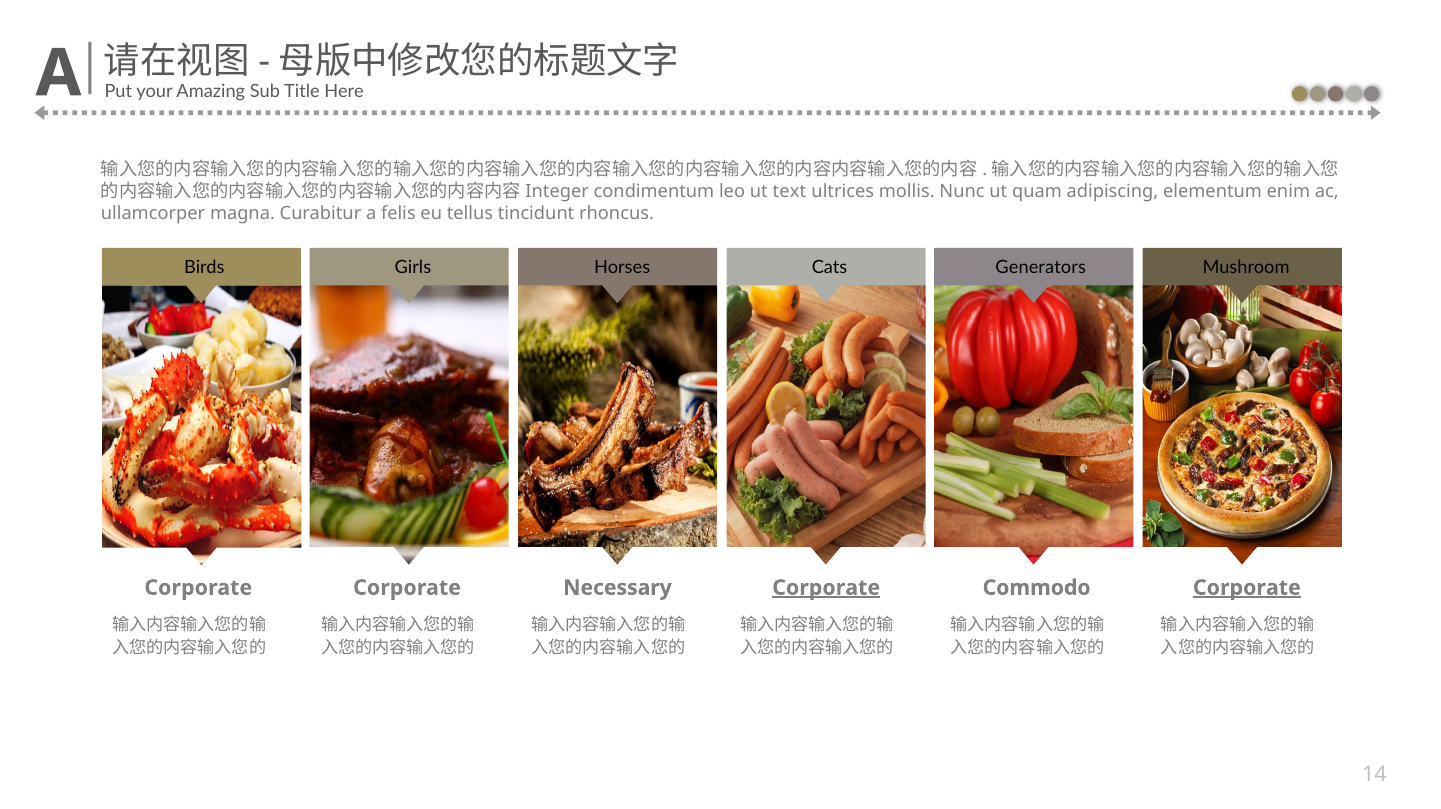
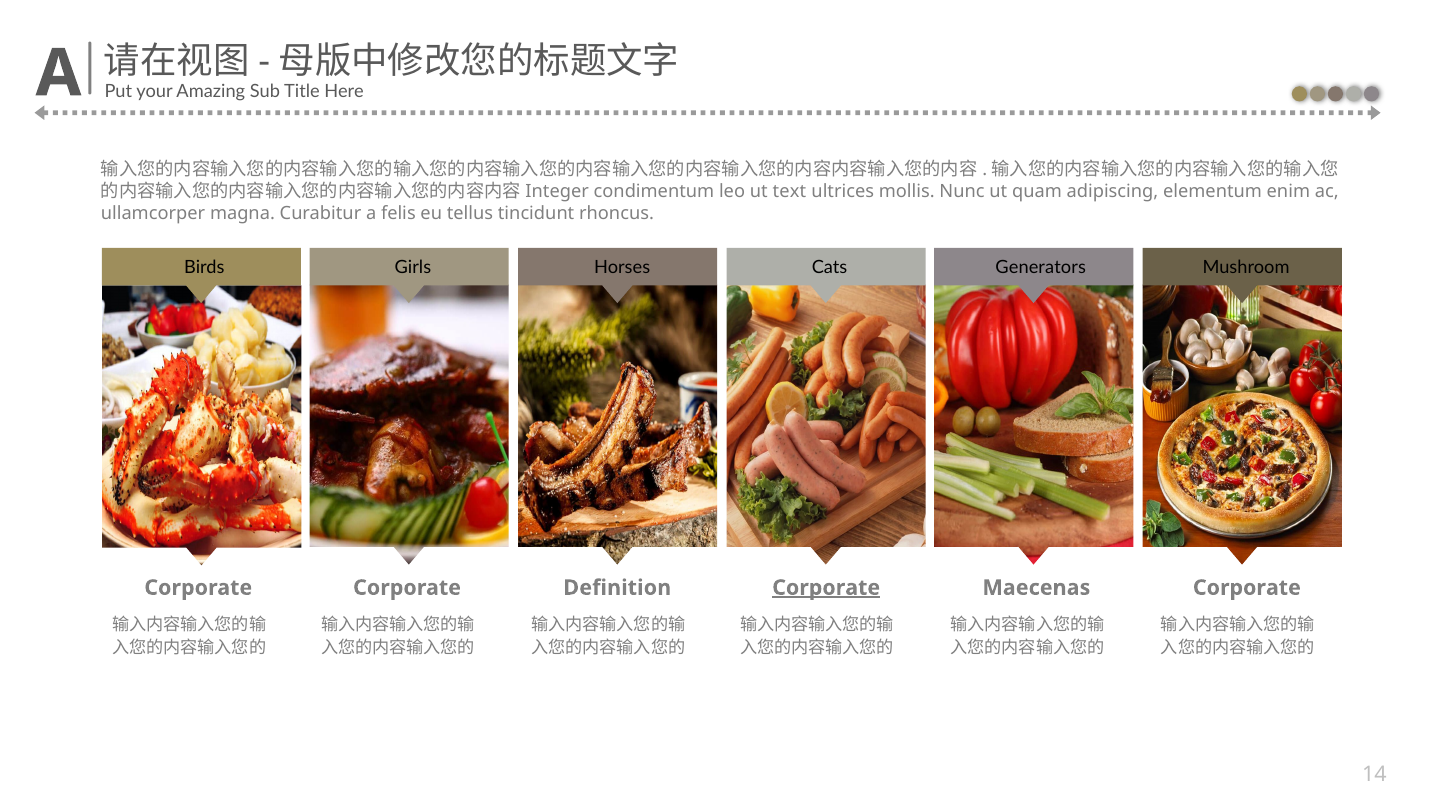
Necessary: Necessary -> Definition (617, 587)
Commodo: Commodo -> Maecenas (1036, 587)
Corporate underline: present -> none (1247, 587)
